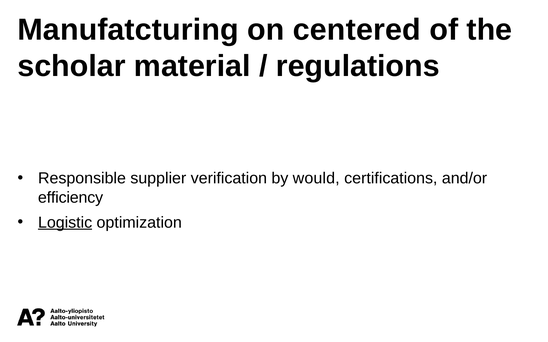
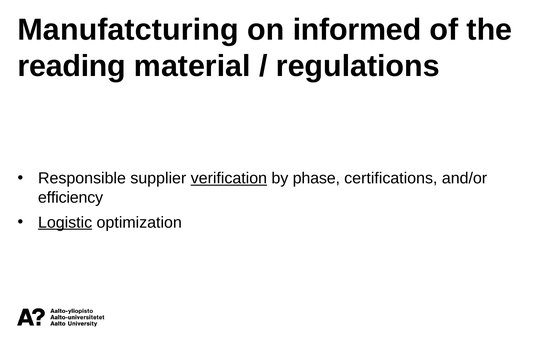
centered: centered -> informed (357, 30)
scholar: scholar -> reading (72, 66)
verification underline: none -> present (229, 179)
would: would -> phase (316, 179)
